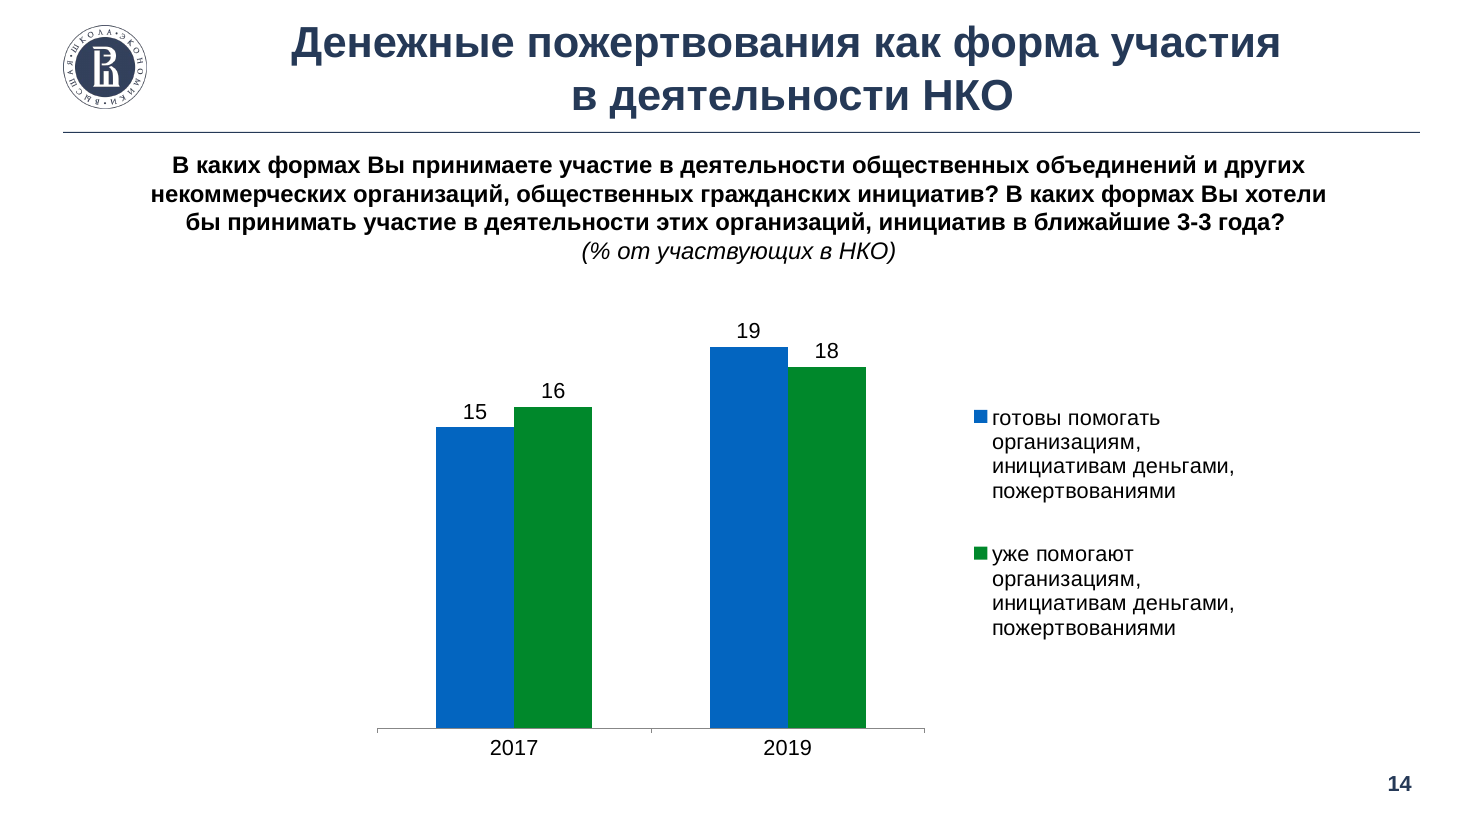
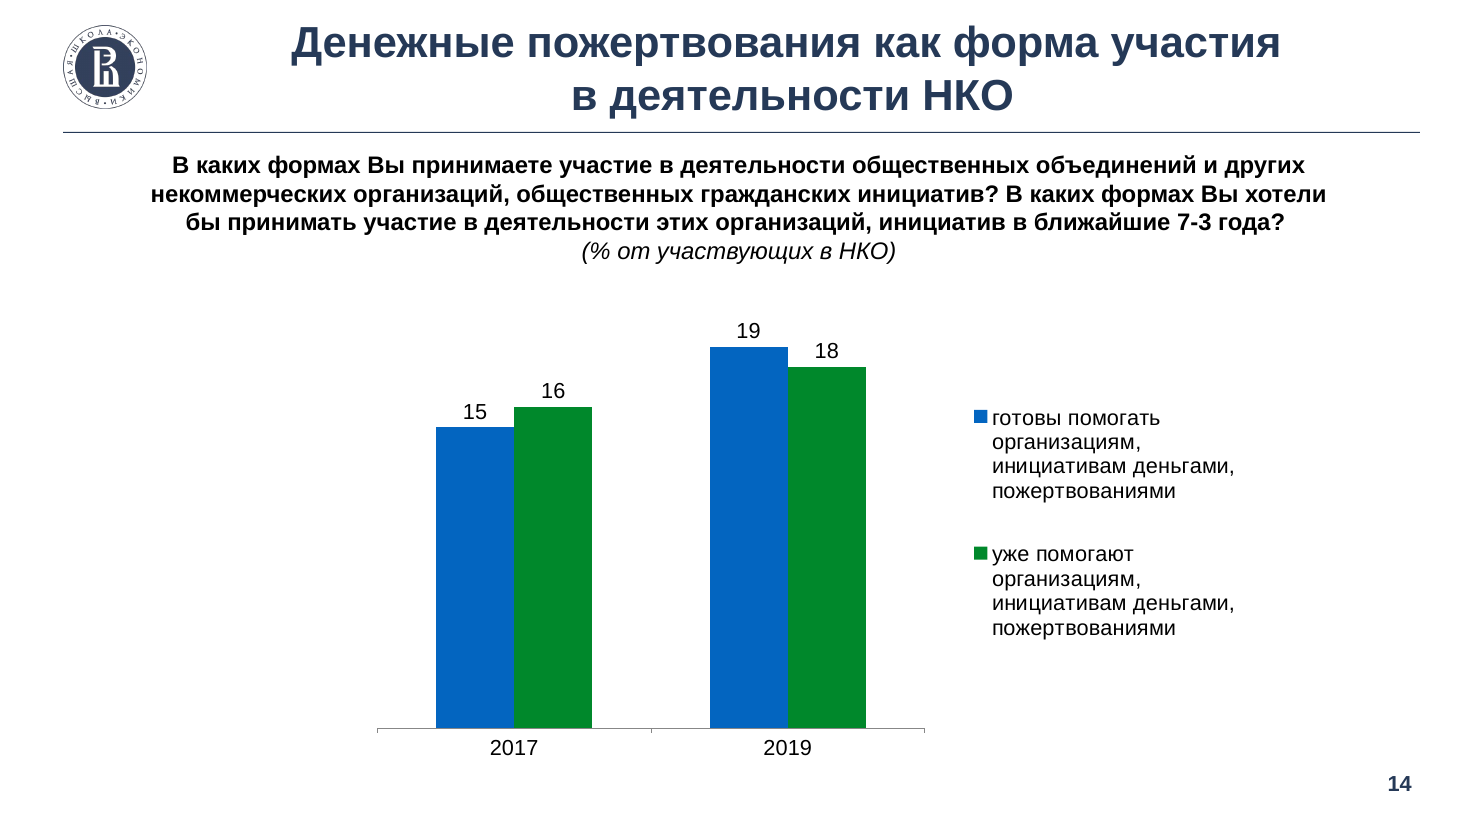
3-3: 3-3 -> 7-3 (1194, 223)
